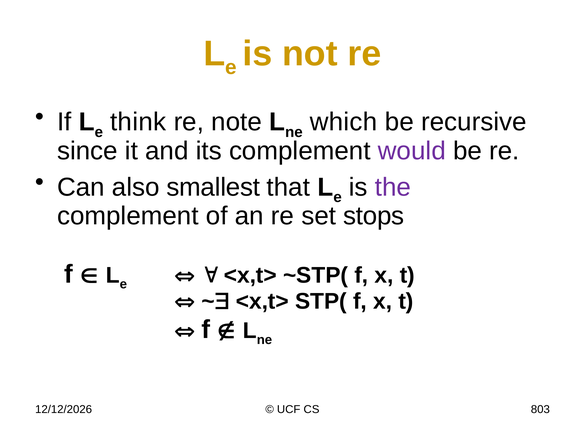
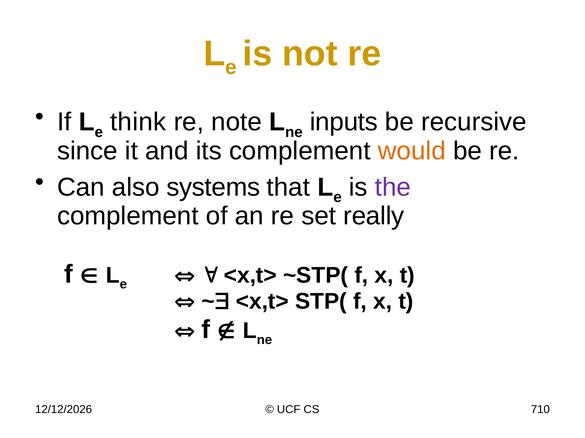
which: which -> inputs (344, 122)
would colour: purple -> orange (412, 151)
smallest: smallest -> systems (213, 188)
stops: stops -> really (374, 216)
803: 803 -> 710 (540, 410)
